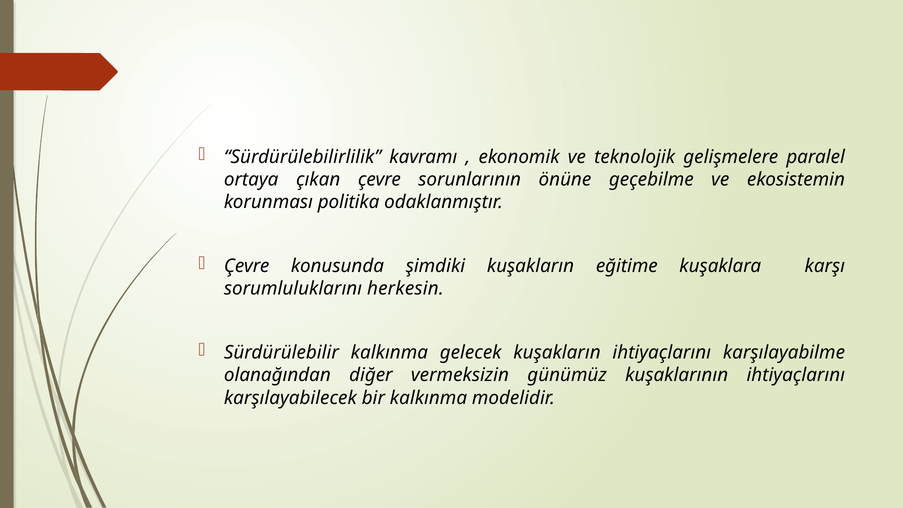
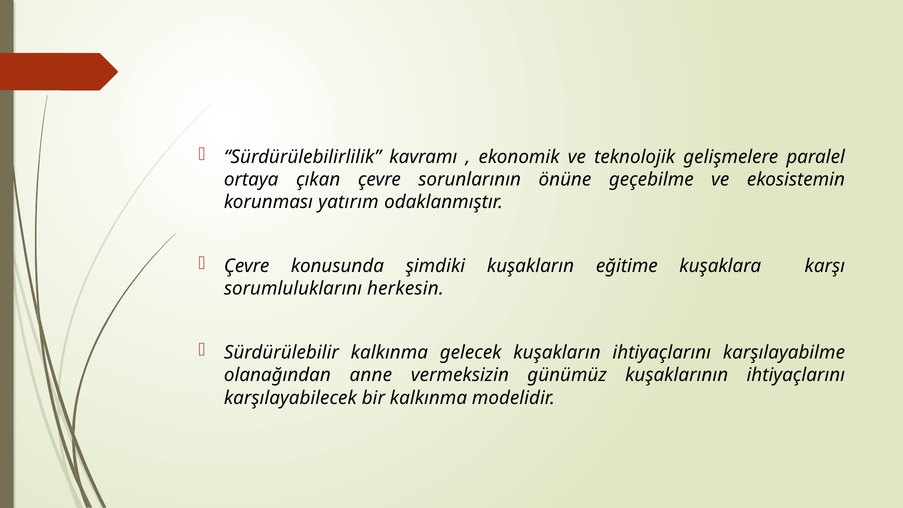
politika: politika -> yatırım (348, 202)
diğer: diğer -> anne (371, 375)
